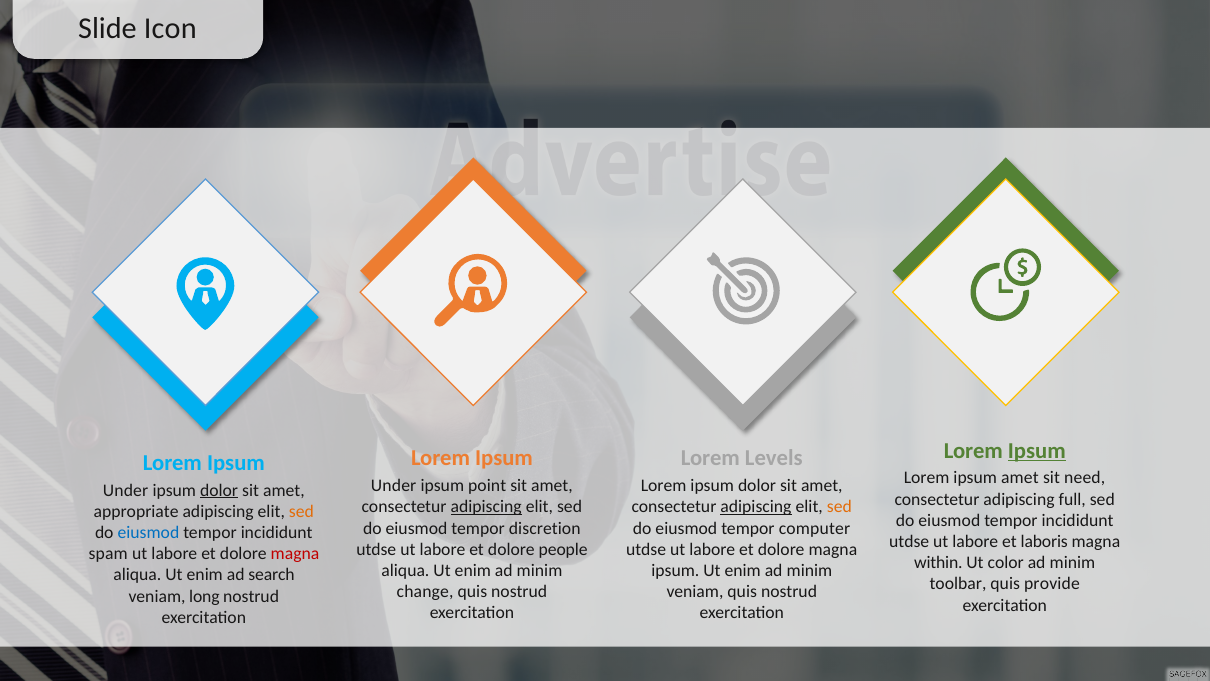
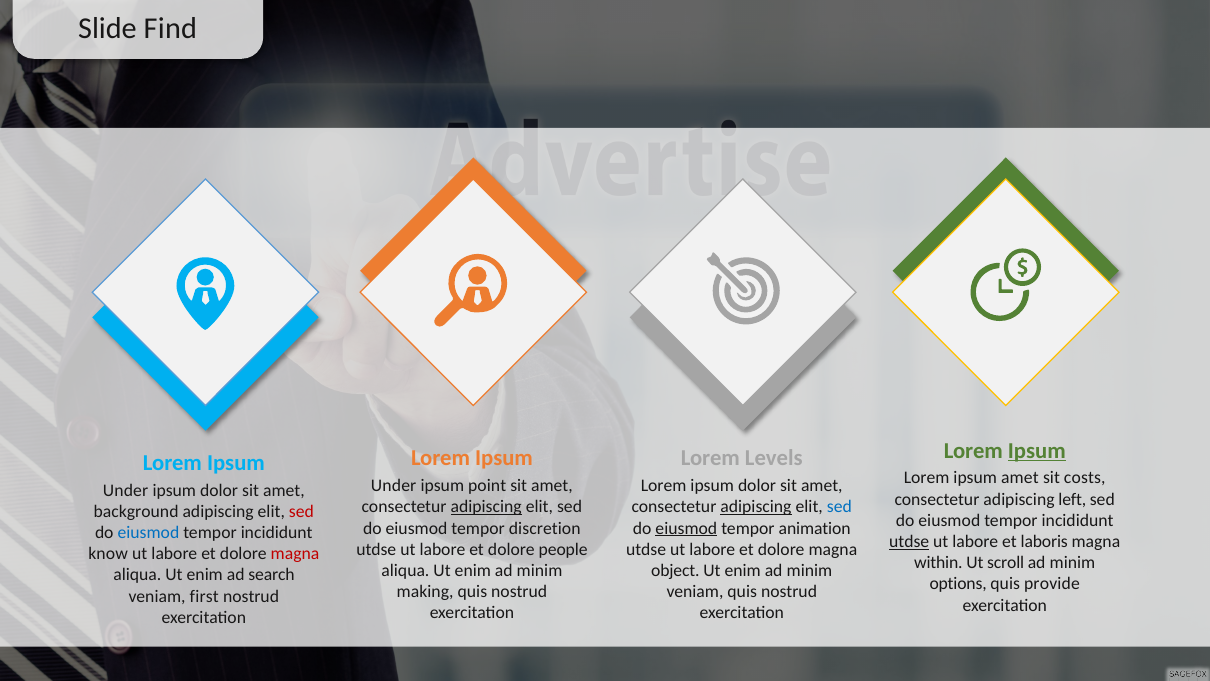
Icon: Icon -> Find (170, 29)
need: need -> costs (1085, 478)
dolor underline: present -> none (219, 490)
full: full -> left (1072, 499)
sed colour: orange -> blue (839, 507)
appropriate: appropriate -> background (136, 511)
sed colour: orange -> red (301, 511)
eiusmod underline: none -> present (686, 528)
computer: computer -> animation (815, 528)
utdse underline: none -> present (909, 541)
spam: spam -> know (108, 554)
color: color -> scroll (1006, 563)
ipsum: ipsum -> object (675, 570)
toolbar: toolbar -> options (958, 584)
change: change -> making (425, 591)
long: long -> first (204, 596)
